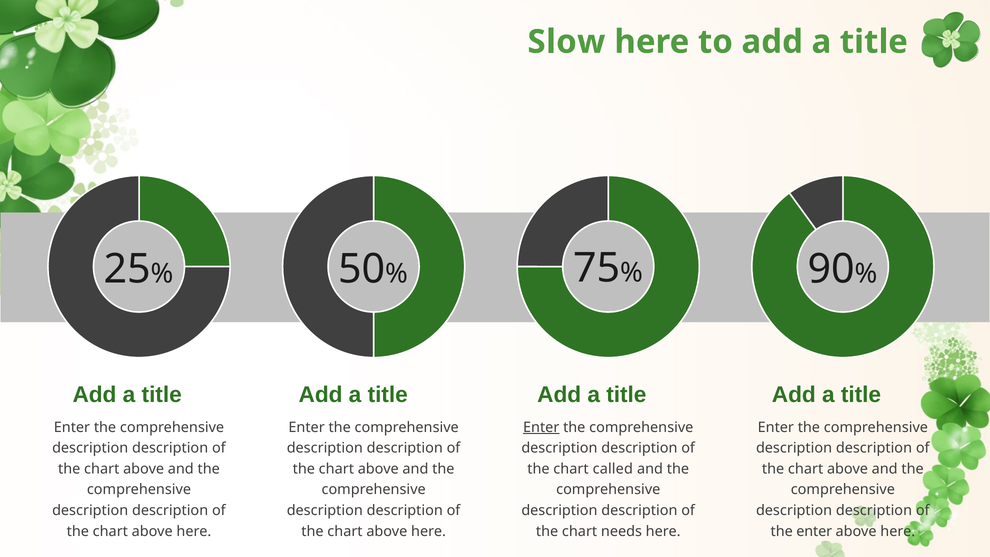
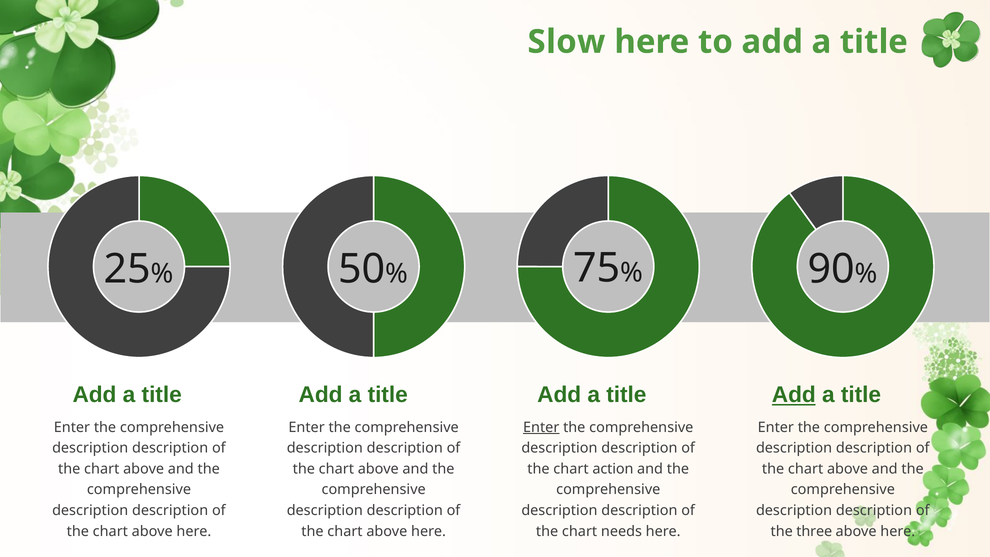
Add underline: none -> present (794, 395)
called: called -> action (613, 469)
the enter: enter -> three (814, 531)
